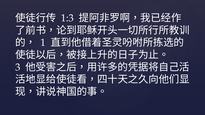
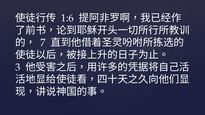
1:3: 1:3 -> 1:6 (67, 18)
1: 1 -> 7 (43, 43)
